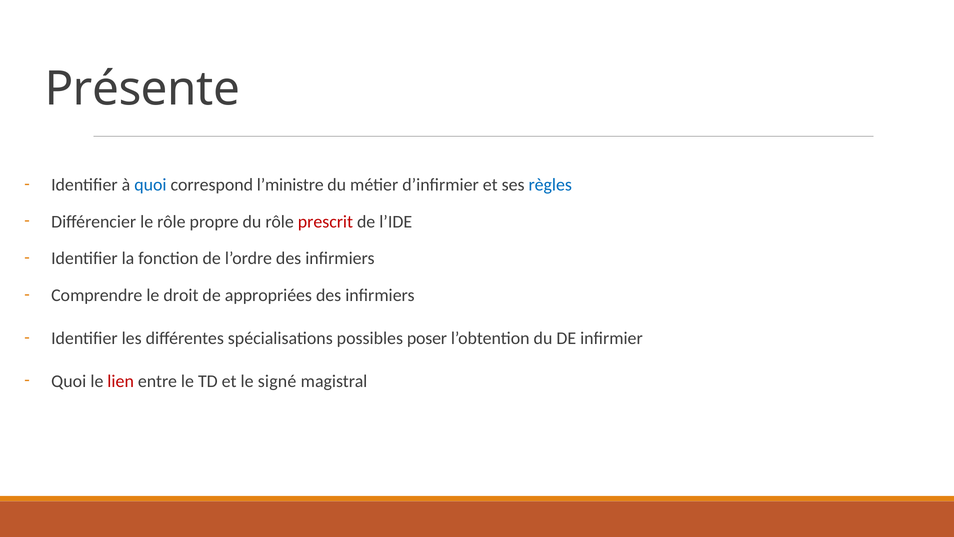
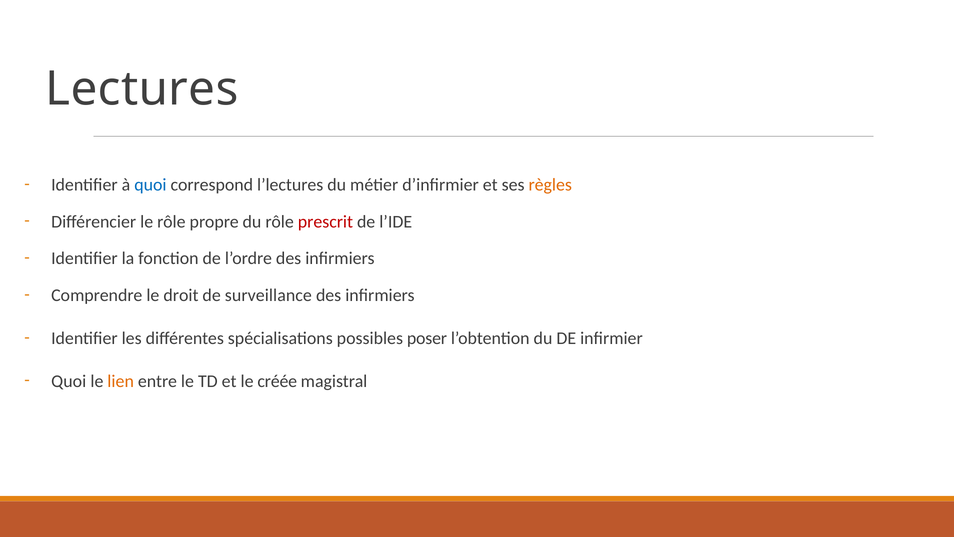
Présente: Présente -> Lectures (142, 89)
l’ministre: l’ministre -> l’lectures (290, 185)
règles colour: blue -> orange (550, 185)
appropriées: appropriées -> surveillance (268, 295)
lien colour: red -> orange (121, 381)
signé: signé -> créée (277, 381)
